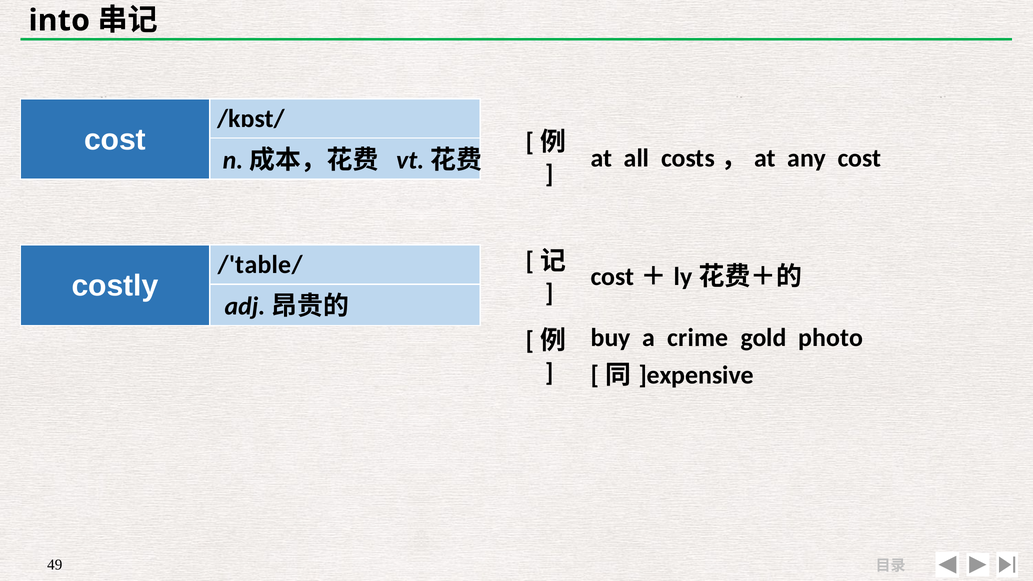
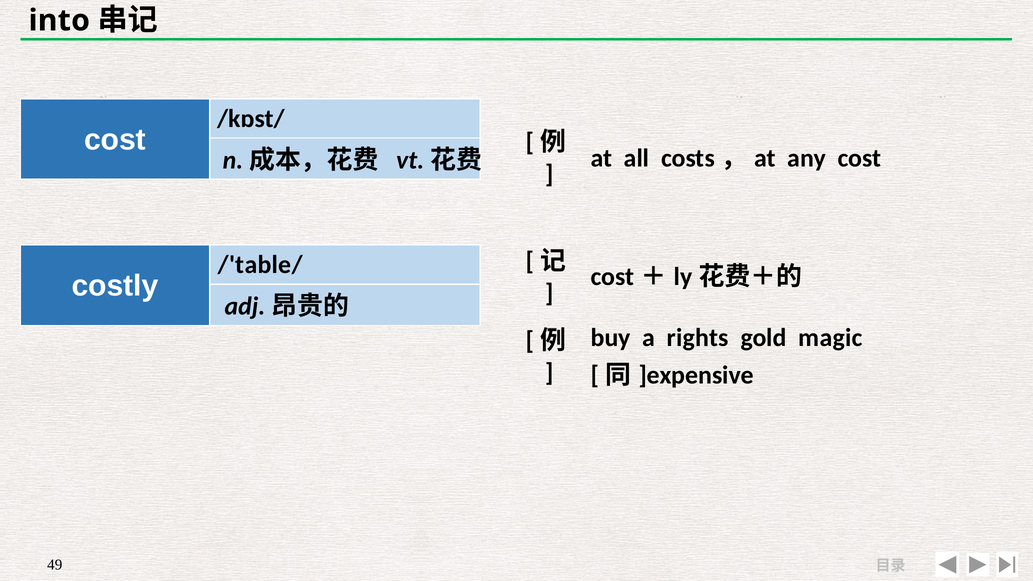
crime: crime -> rights (698, 338)
photo: photo -> magic (831, 338)
